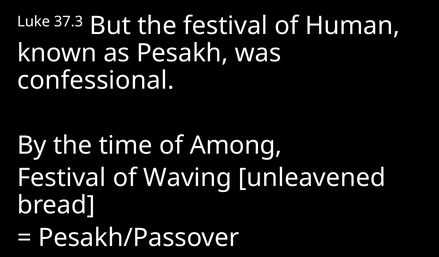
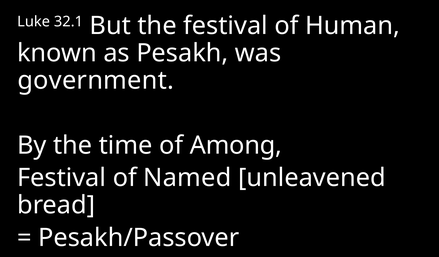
37.3: 37.3 -> 32.1 (68, 22)
confessional: confessional -> government (96, 81)
Waving: Waving -> Named (187, 178)
